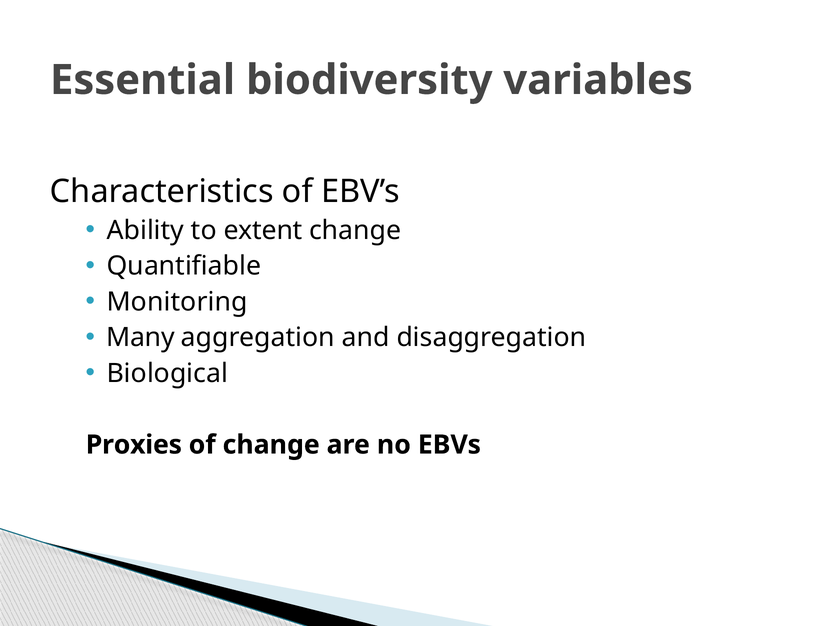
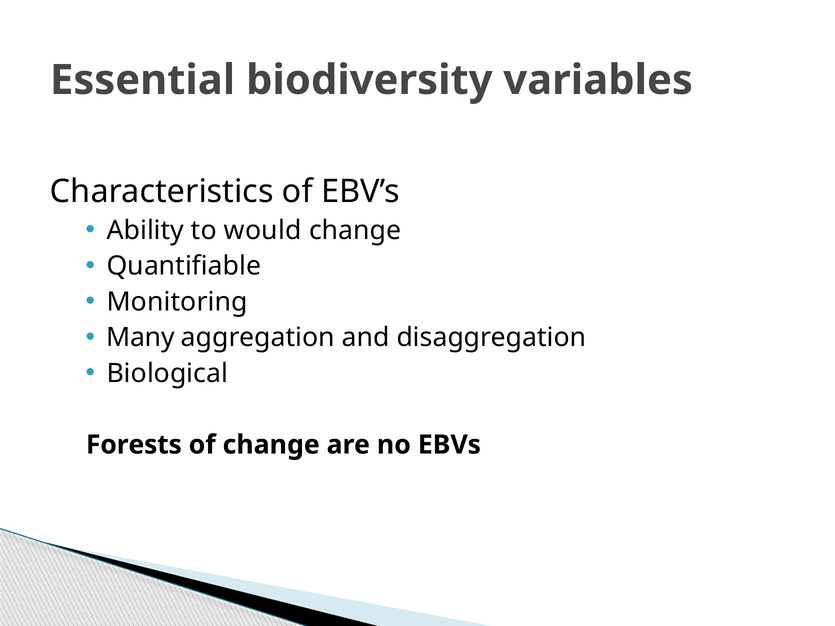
extent: extent -> would (263, 231)
Proxies: Proxies -> Forests (134, 445)
